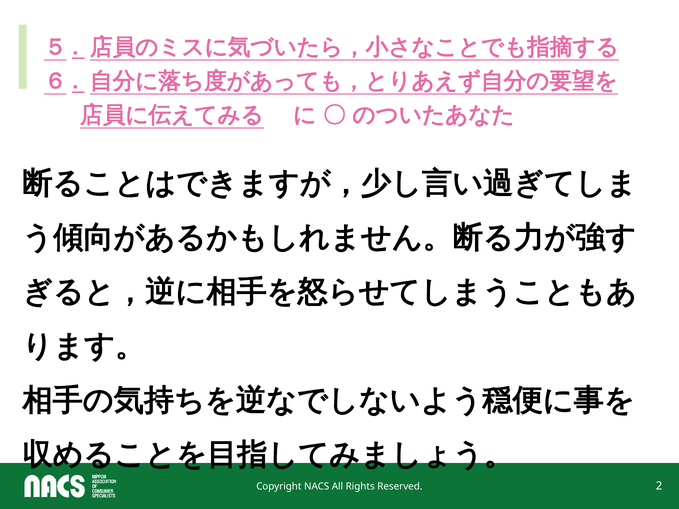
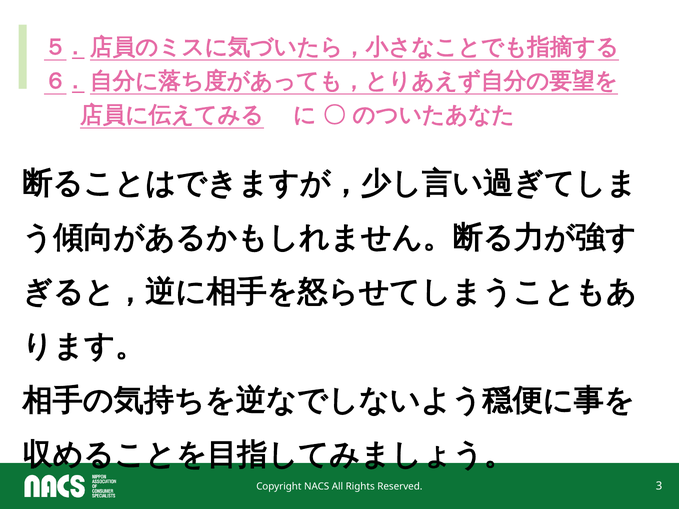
2: 2 -> 3 (659, 486)
